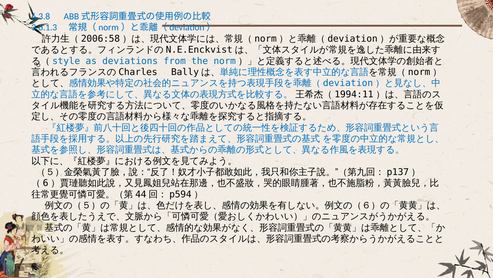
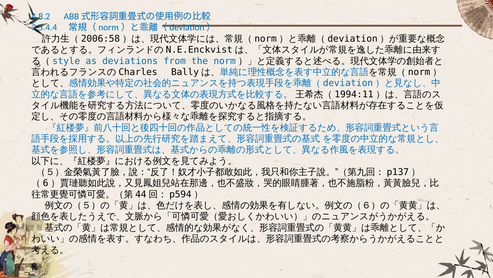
6.3.8: 6.3.8 -> 4.8.2 (41, 16)
3.6.1.3: 3.6.1.3 -> 3.5.4.4 (44, 28)
